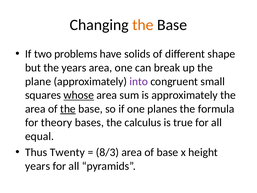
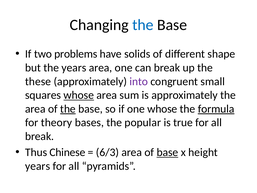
the colour: orange -> blue (143, 25)
plane: plane -> these (38, 81)
one planes: planes -> whose (162, 109)
formula underline: none -> present (216, 109)
calculus: calculus -> popular (143, 122)
equal: equal -> break (40, 136)
Twenty: Twenty -> Chinese (67, 152)
8/3: 8/3 -> 6/3 (107, 152)
base underline: none -> present (167, 152)
